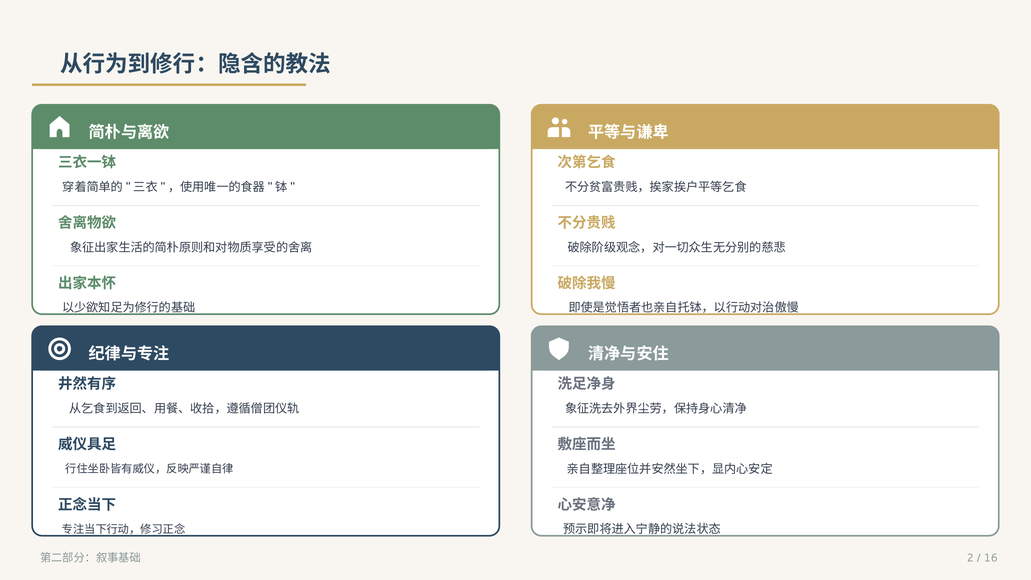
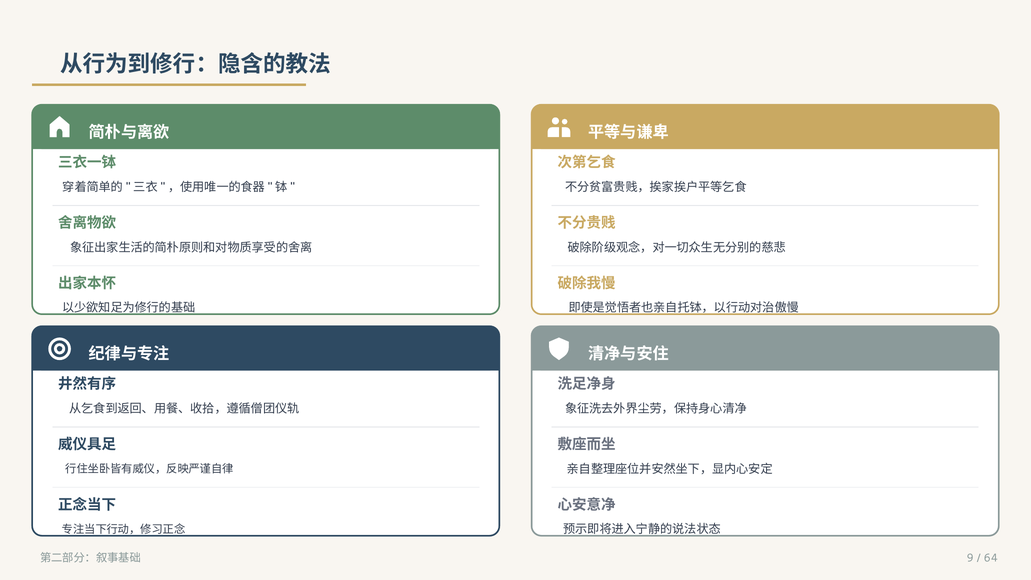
2: 2 -> 9 (970, 558)
16: 16 -> 64 (991, 558)
